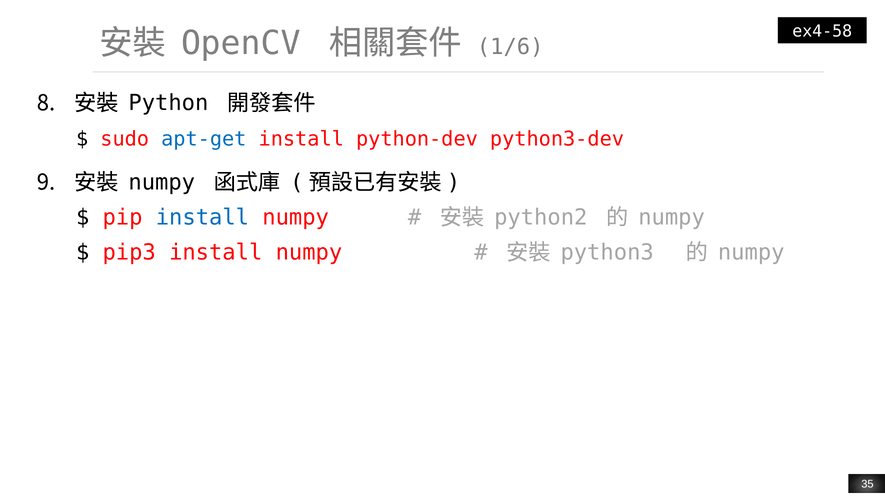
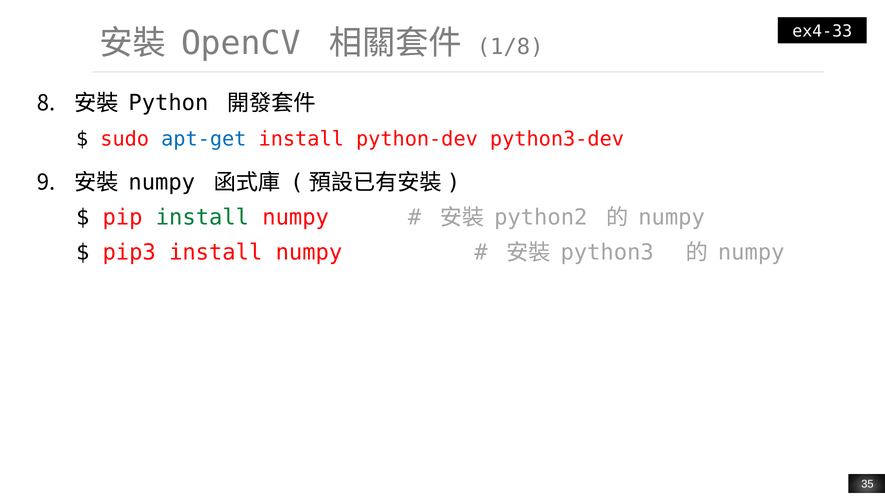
ex4-58: ex4-58 -> ex4-33 (822, 31)
1/6: 1/6 -> 1/8 (510, 47)
install colour: blue -> green (202, 217)
